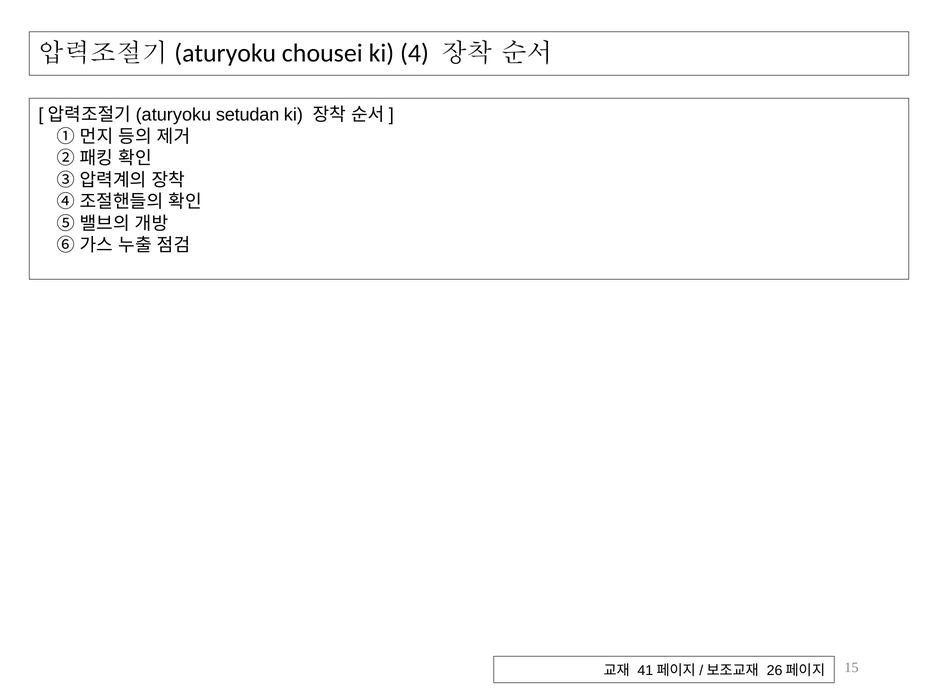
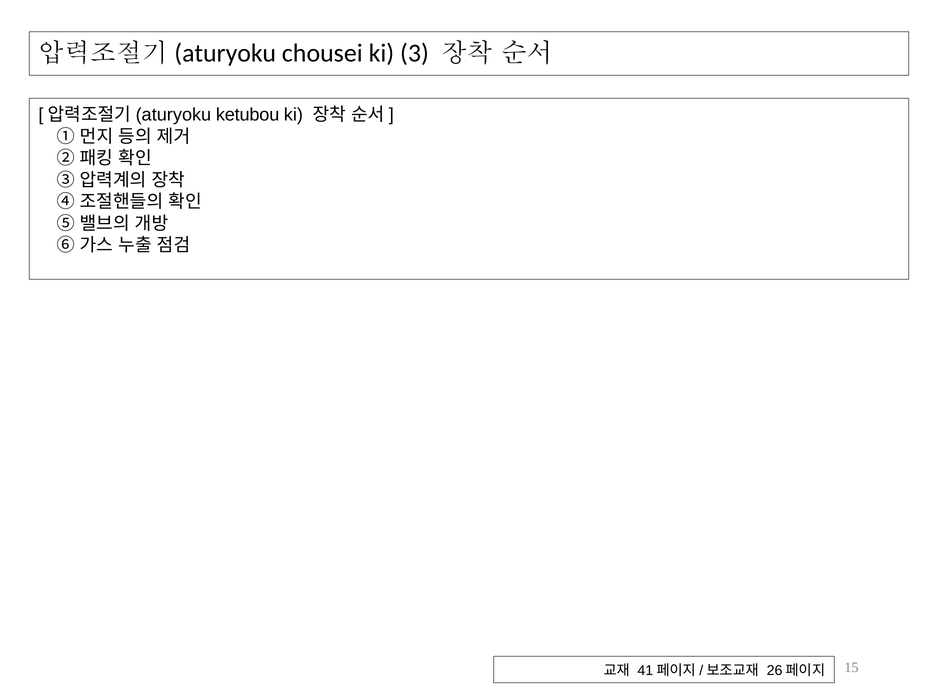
4: 4 -> 3 (414, 53)
setudan: setudan -> ketubou (248, 115)
